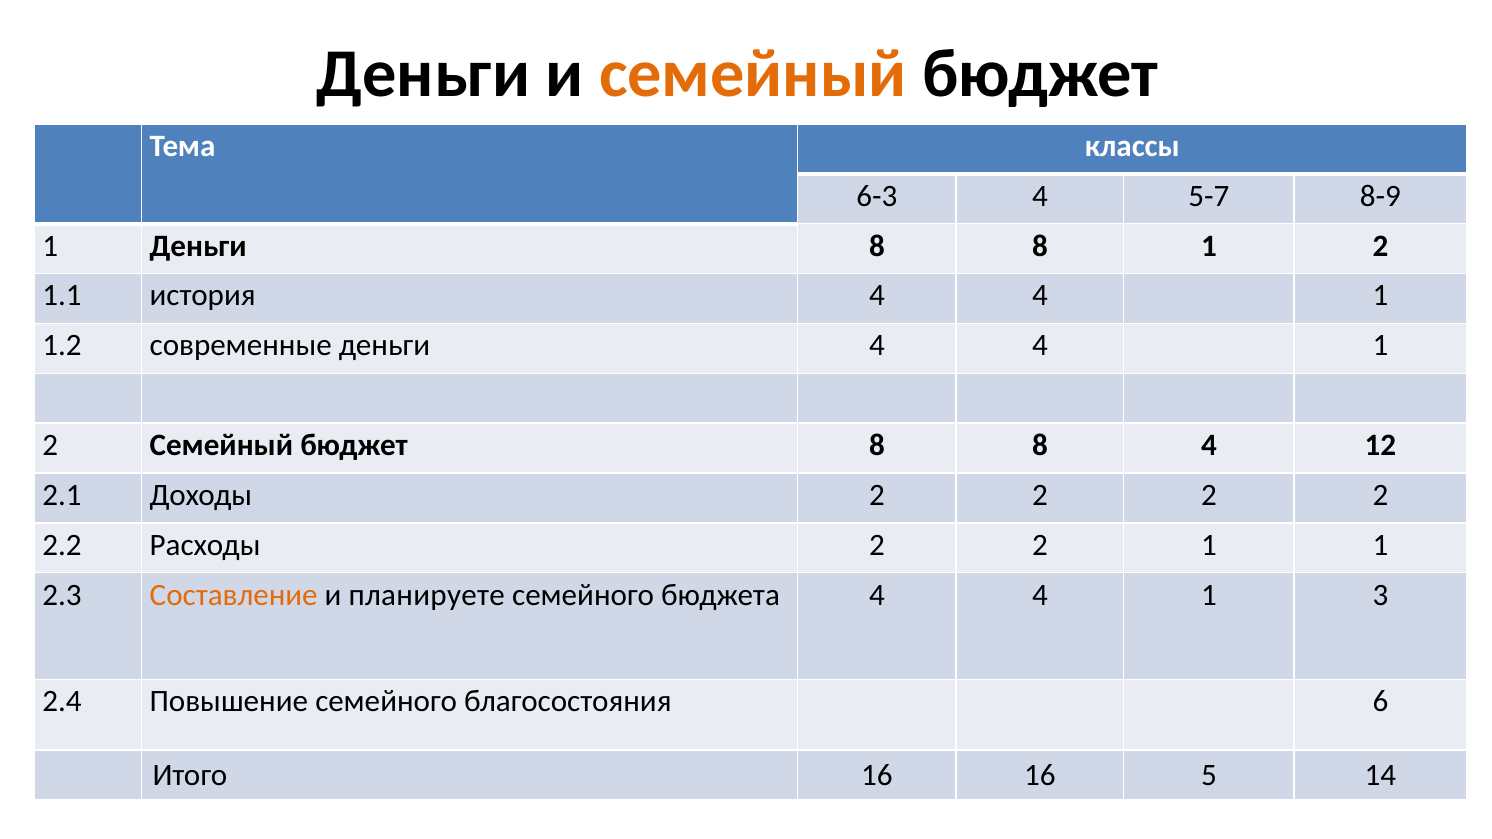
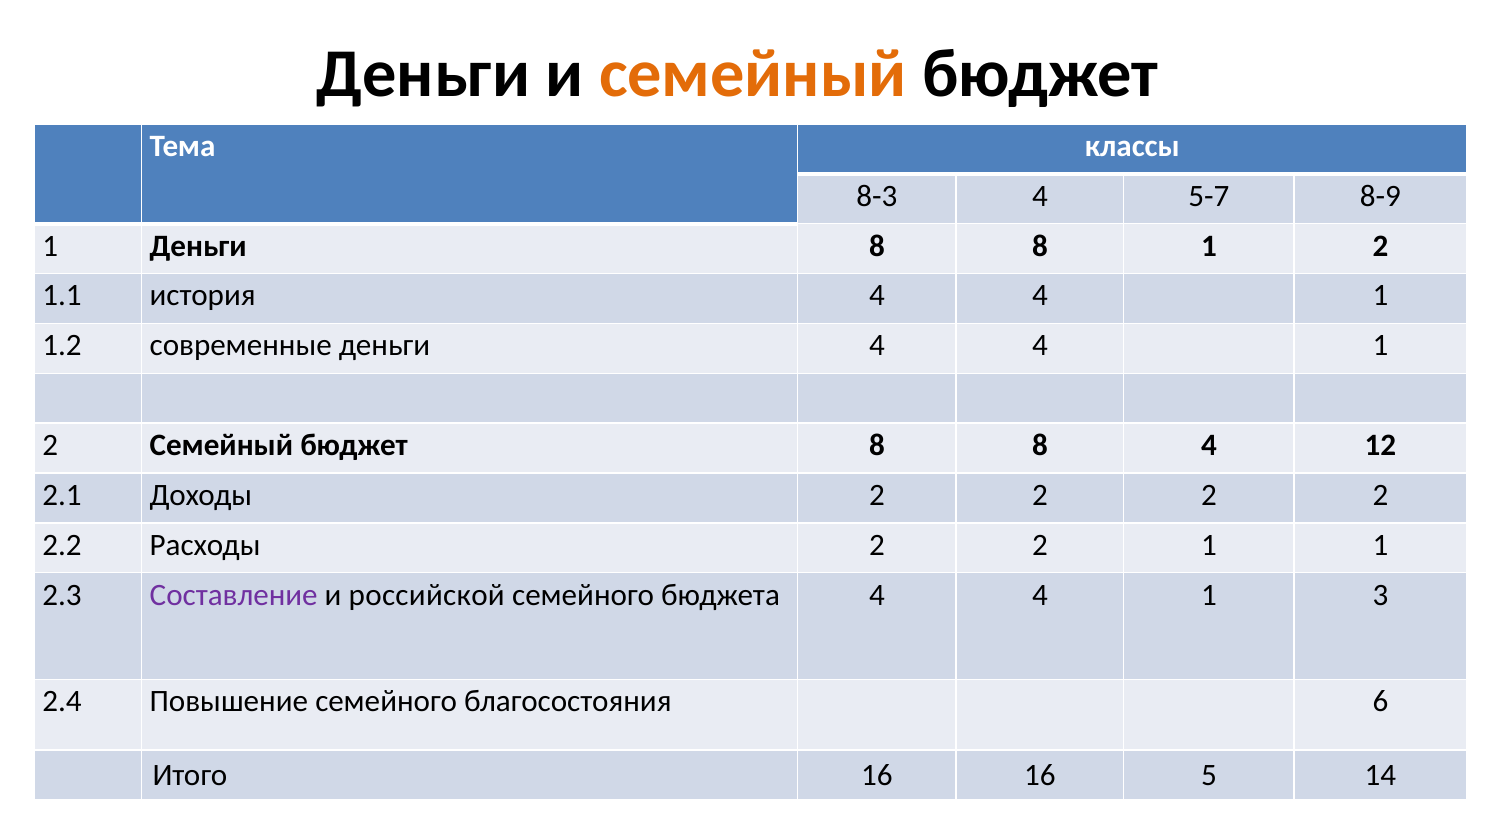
6-3: 6-3 -> 8-3 (877, 196)
Составление colour: orange -> purple (234, 595)
планируете: планируете -> российской (427, 595)
